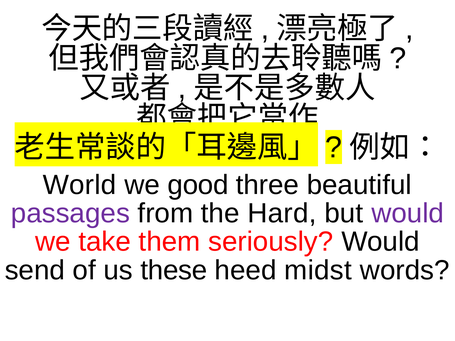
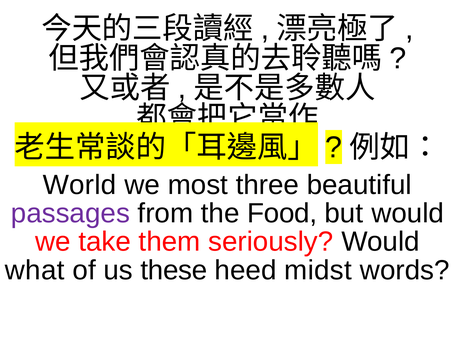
good: good -> most (198, 185)
Hard: Hard -> Food (282, 213)
would colour: purple -> black (408, 213)
send: send -> what (35, 270)
